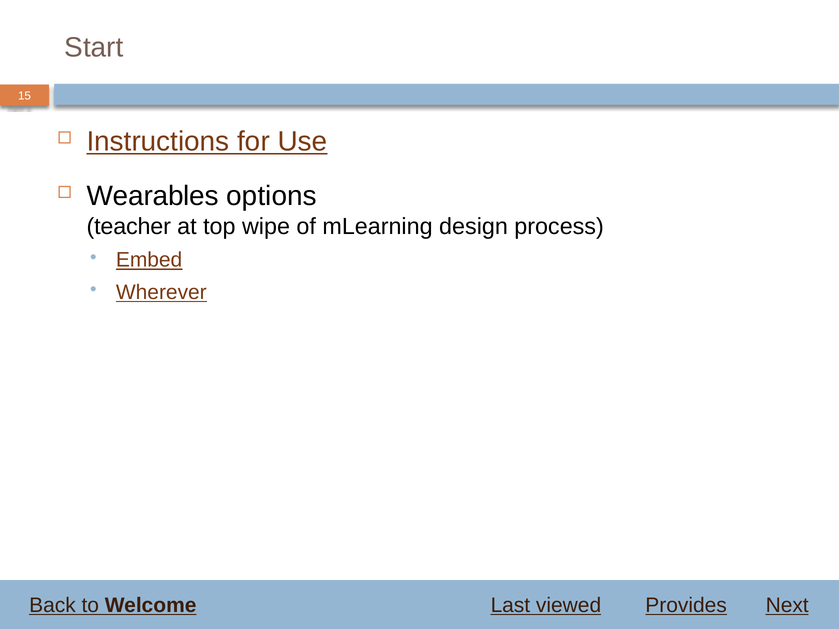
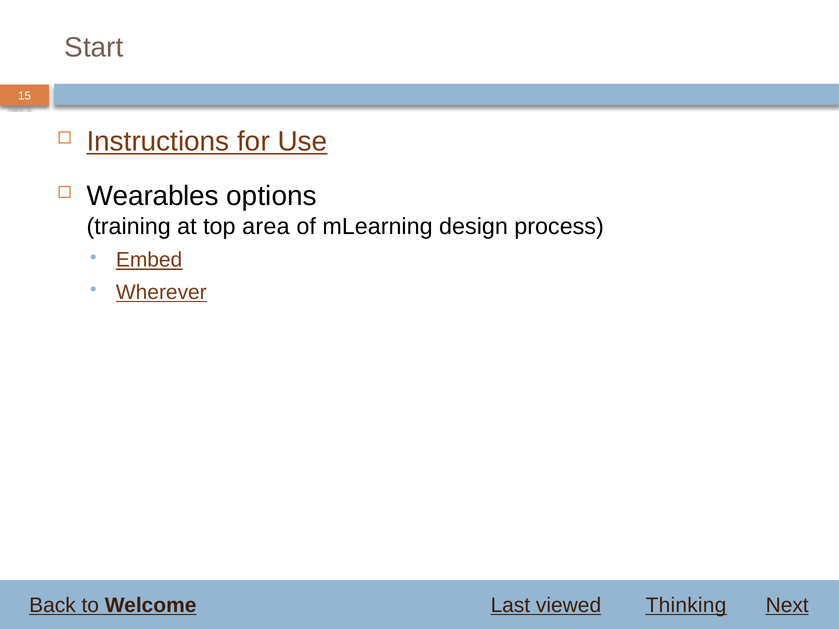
teacher: teacher -> training (129, 227)
wipe: wipe -> area (266, 227)
Provides: Provides -> Thinking (686, 605)
